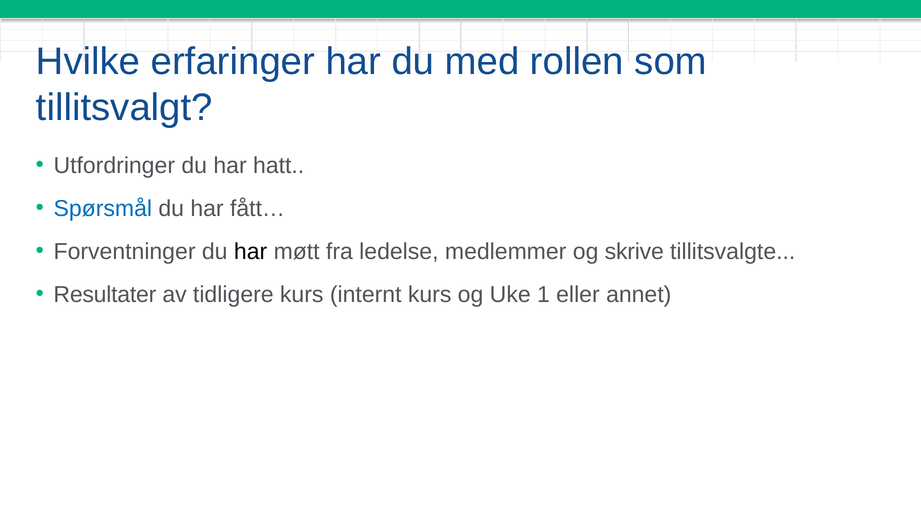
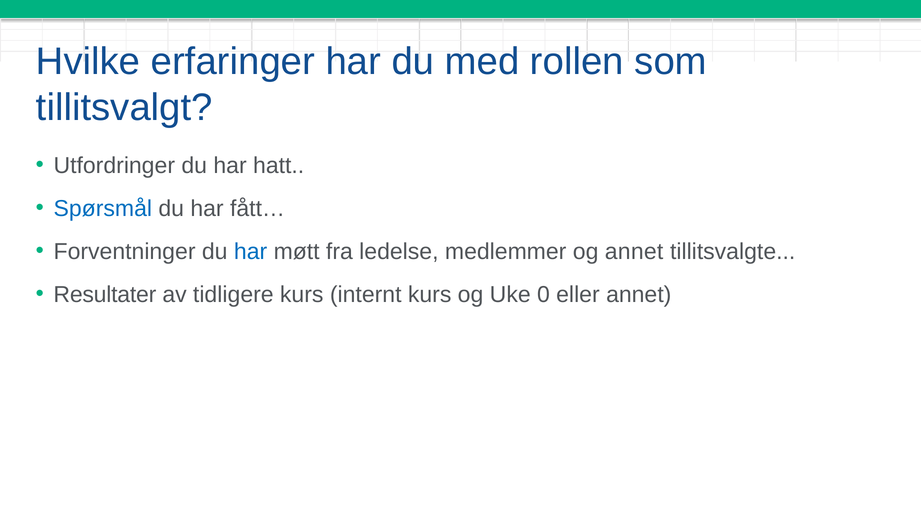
har colour: black -> blue (251, 252)
og skrive: skrive -> annet (634, 252)
1: 1 -> 0 (543, 295)
